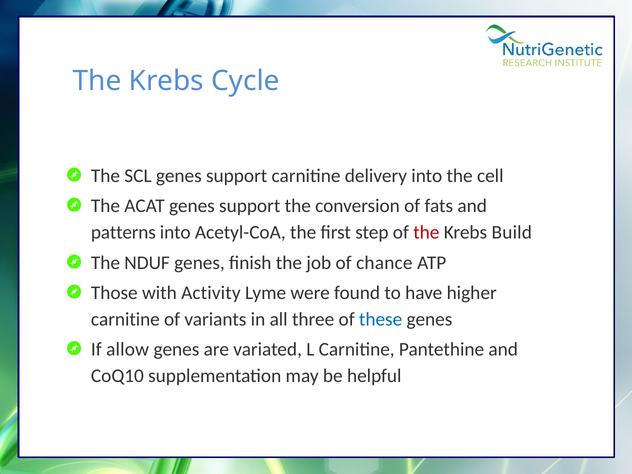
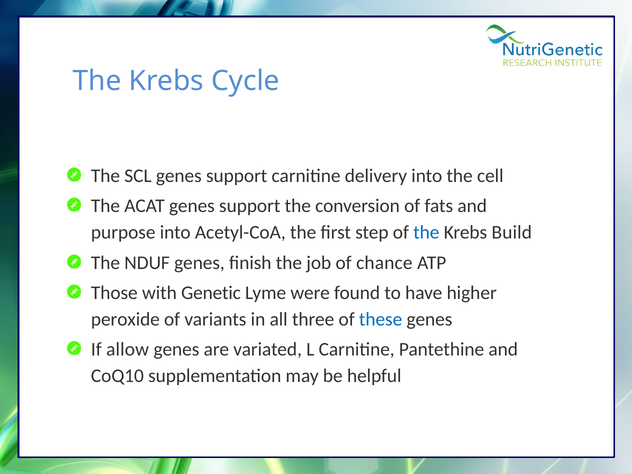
patterns: patterns -> purpose (123, 232)
the colour: red -> blue (426, 232)
Activity: Activity -> Genetic (211, 293)
carnitine: carnitine -> peroxide (125, 319)
